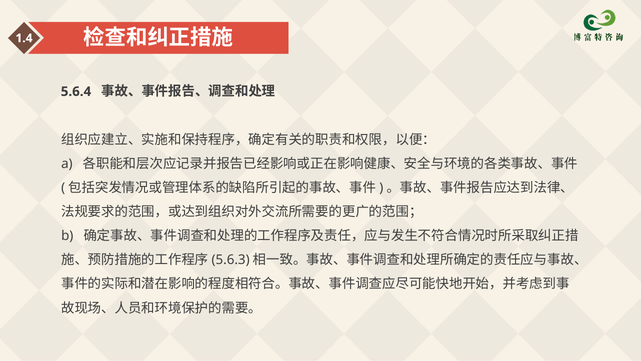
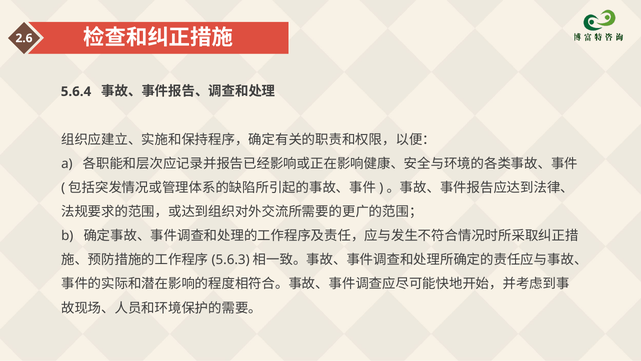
1.4: 1.4 -> 2.6 (24, 38)
